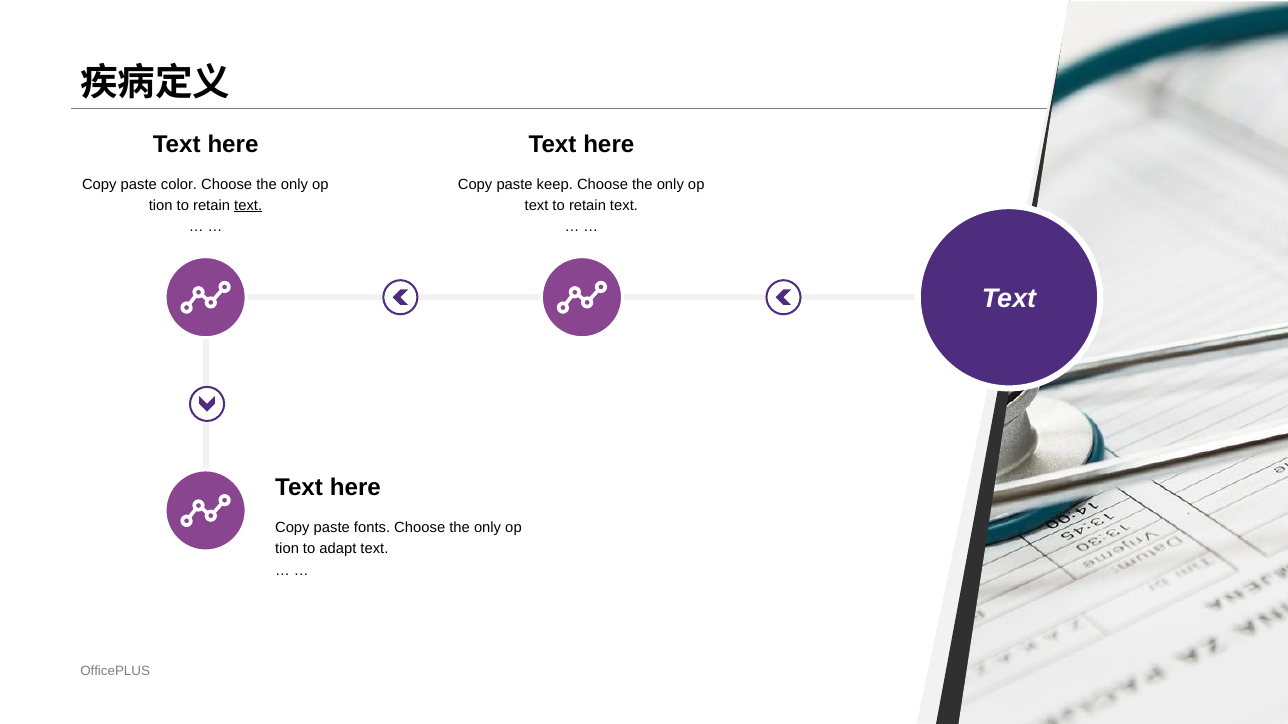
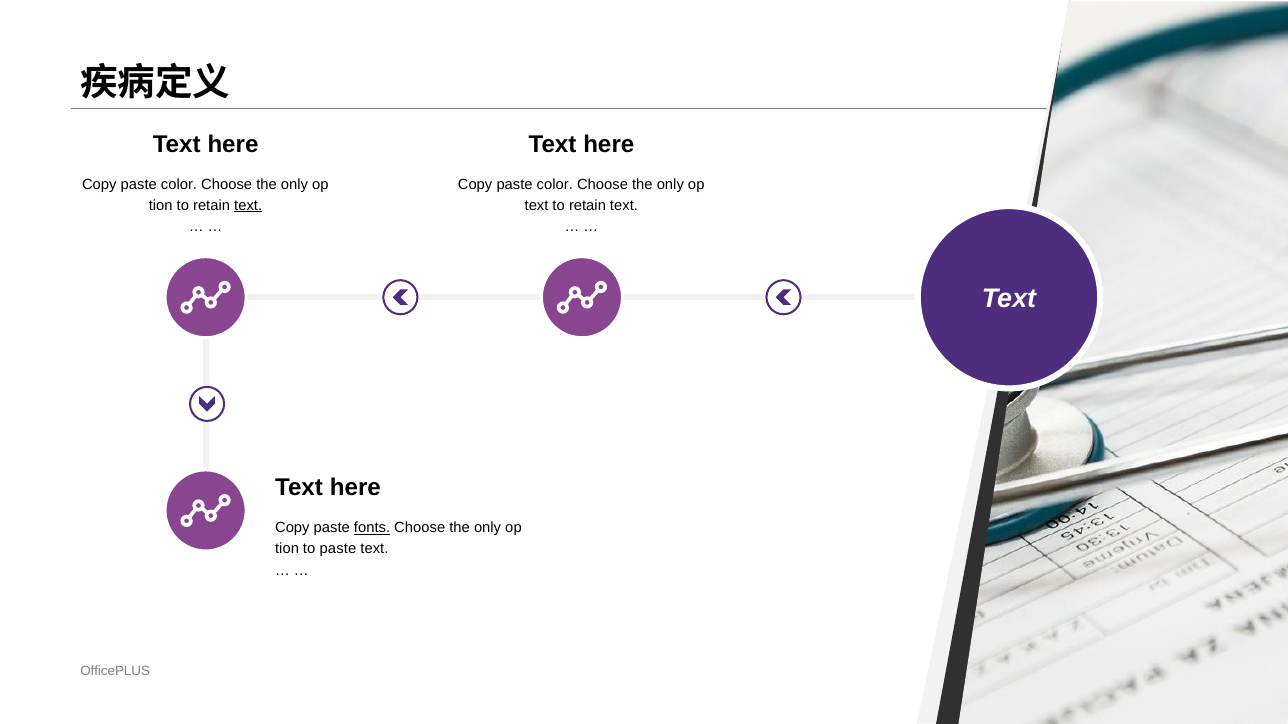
keep: keep -> color (555, 184)
fonts underline: none -> present (372, 528)
to adapt: adapt -> paste (338, 549)
